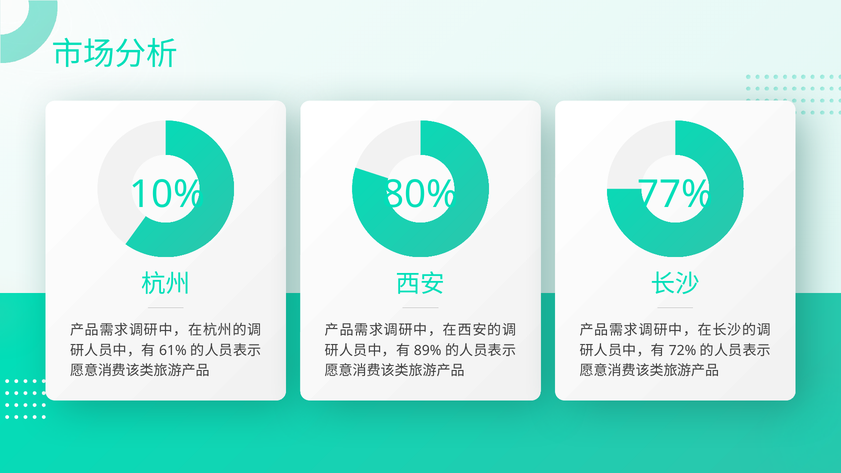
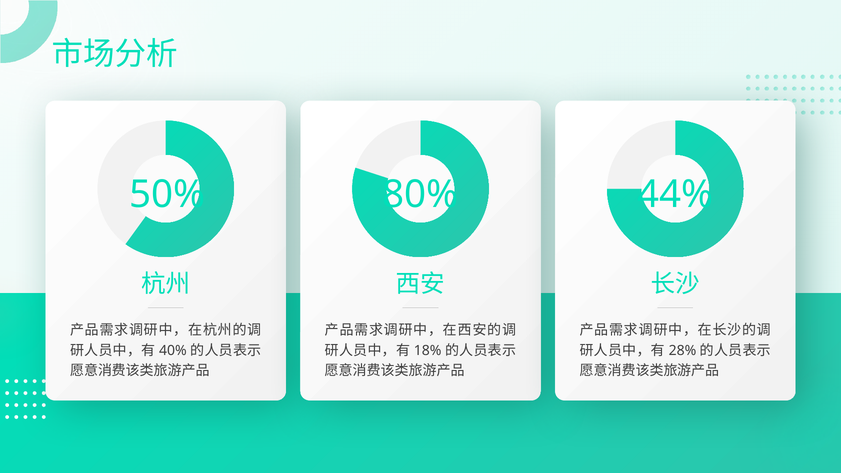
10%: 10% -> 50% (167, 194)
77%: 77% -> 44% (675, 194)
61%: 61% -> 40% (173, 351)
89%: 89% -> 18% (428, 351)
72%: 72% -> 28% (682, 351)
